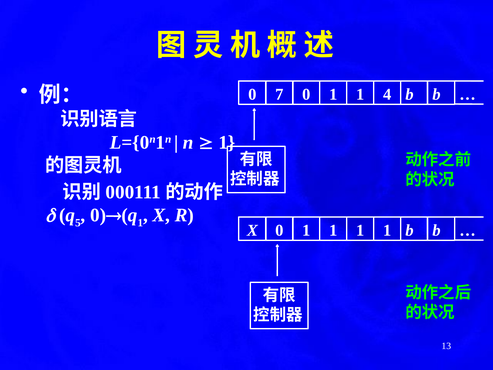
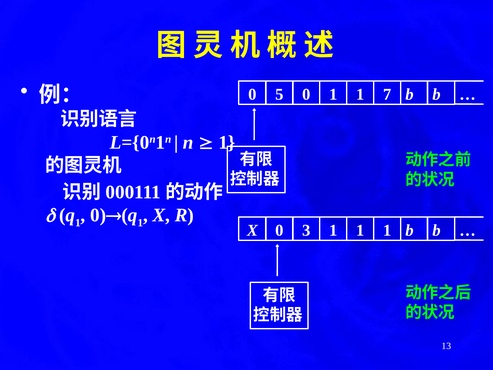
7: 7 -> 5 (279, 94)
4: 4 -> 7 (387, 94)
5: 5 -> 1 (78, 223)
X 0 1: 1 -> 3 (306, 230)
